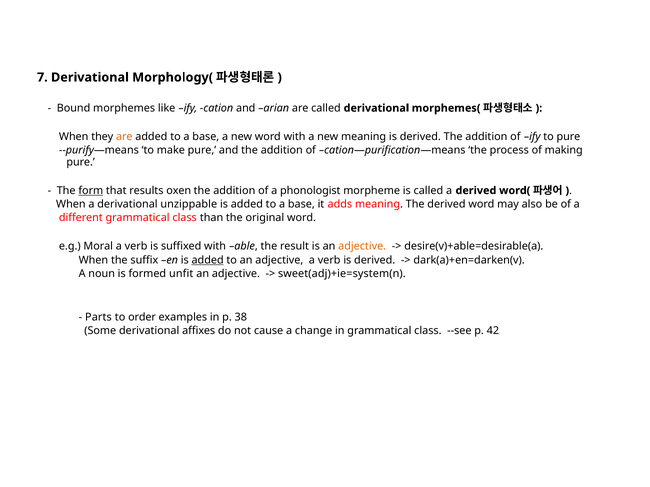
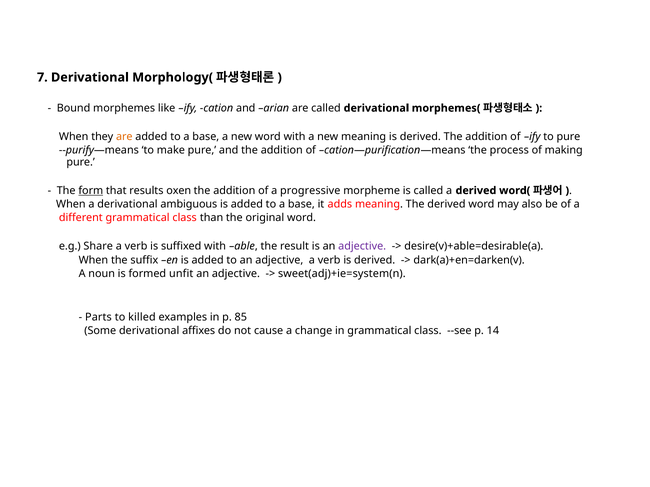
phonologist: phonologist -> progressive (310, 191)
unzippable: unzippable -> ambiguous (189, 204)
Moral: Moral -> Share (98, 247)
adjective colour: orange -> purple (362, 247)
added underline: present -> none (208, 260)
order: order -> killed (142, 317)
38: 38 -> 85 (241, 317)
42: 42 -> 14 (493, 331)
